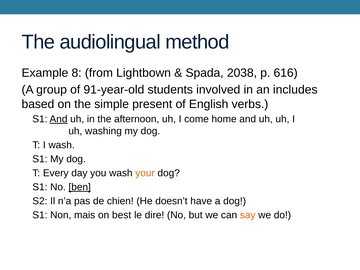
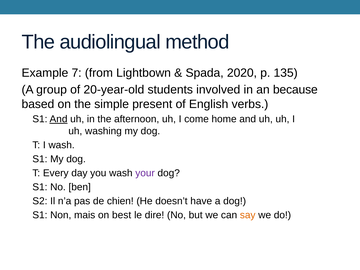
8: 8 -> 7 (77, 73)
2038: 2038 -> 2020 (242, 73)
616: 616 -> 135 (286, 73)
91-year-old: 91-year-old -> 20-year-old (114, 90)
includes: includes -> because (295, 90)
your colour: orange -> purple (145, 173)
ben underline: present -> none (80, 187)
